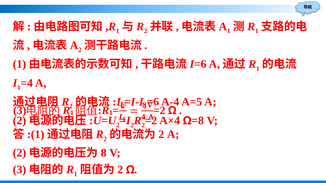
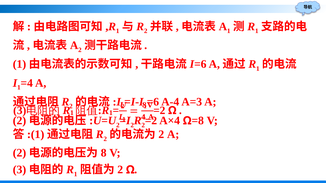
A=5: A=5 -> A=3 (192, 102)
